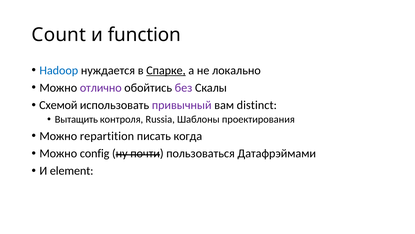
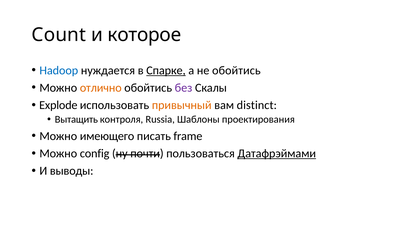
function: function -> которое (144, 35)
не локально: локально -> обойтись (236, 70)
отлично colour: purple -> orange (101, 88)
Схемой: Схемой -> Explode (58, 105)
привычный colour: purple -> orange (182, 105)
repartition: repartition -> имеющего (107, 136)
когда: когда -> frame (188, 136)
Датафрэймами underline: none -> present (277, 153)
element: element -> выводы (72, 171)
